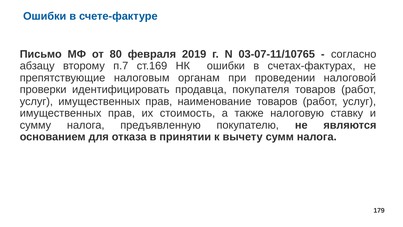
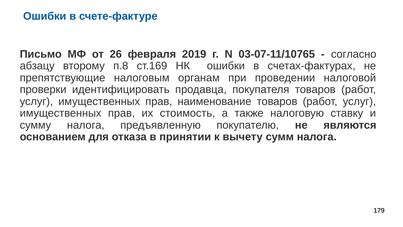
80: 80 -> 26 (116, 54)
п.7: п.7 -> п.8 (121, 66)
